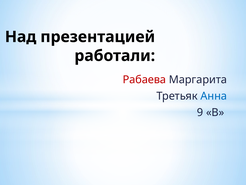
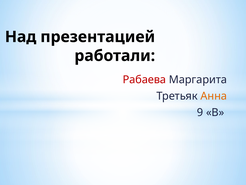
Анна colour: blue -> orange (214, 96)
